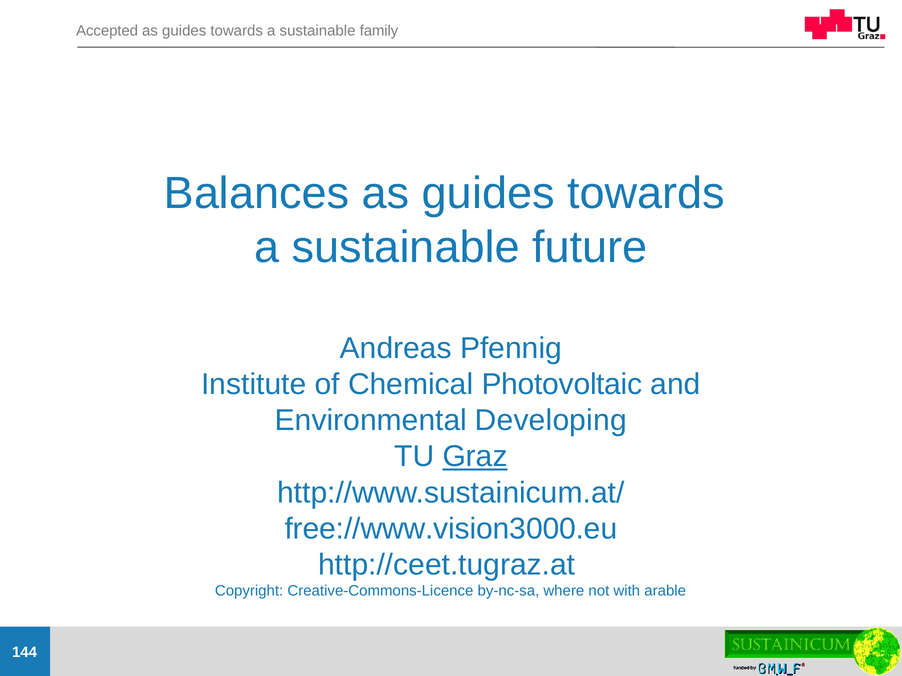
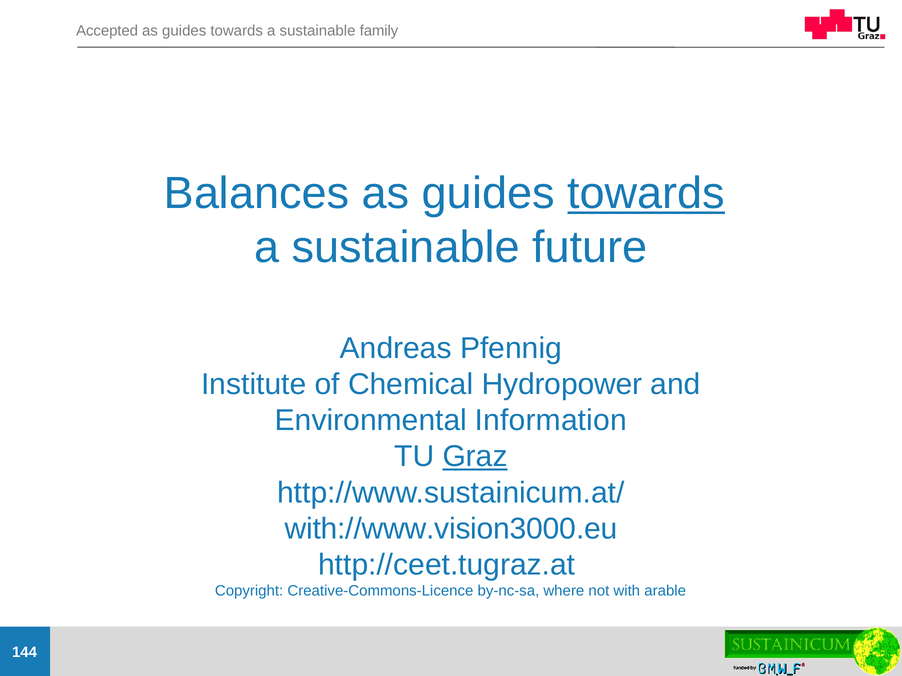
towards underline: none -> present (646, 194)
Photovoltaic: Photovoltaic -> Hydropower (562, 385)
Developing: Developing -> Information (551, 421)
free://www.vision3000.eu: free://www.vision3000.eu -> with://www.vision3000.eu (451, 529)
